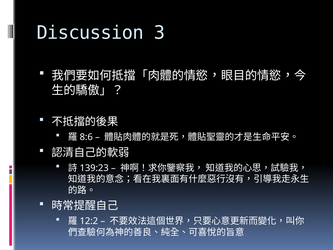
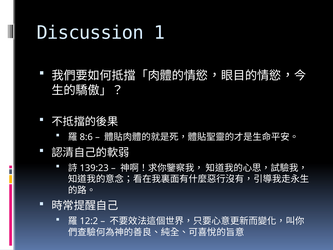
3: 3 -> 1 (159, 33)
